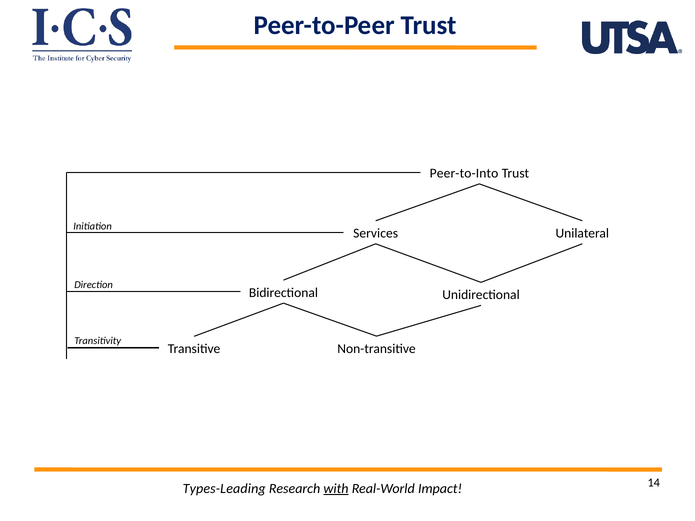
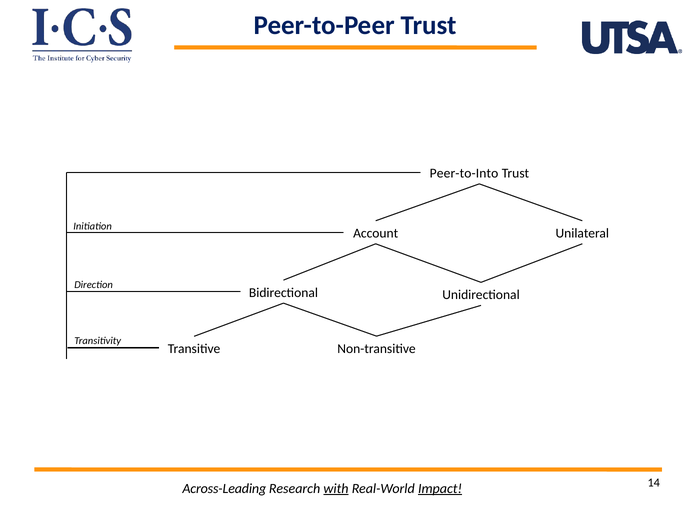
Services: Services -> Account (376, 233)
Types-Leading: Types-Leading -> Across-Leading (224, 489)
Impact underline: none -> present (440, 489)
